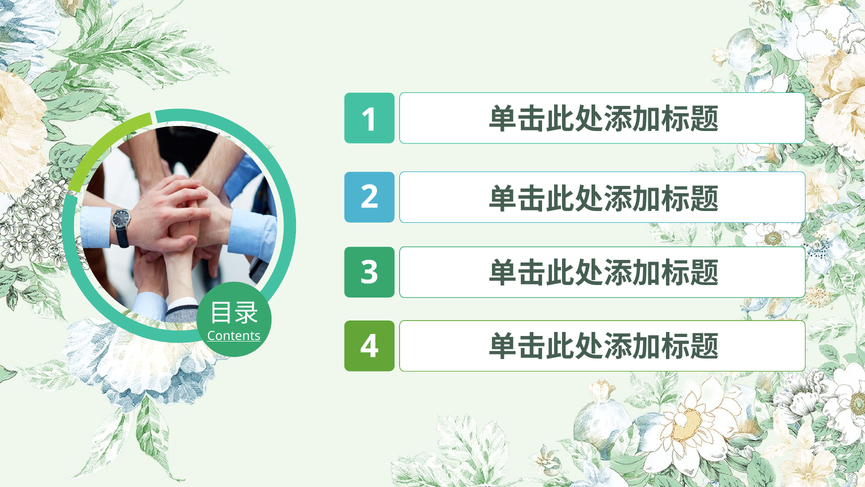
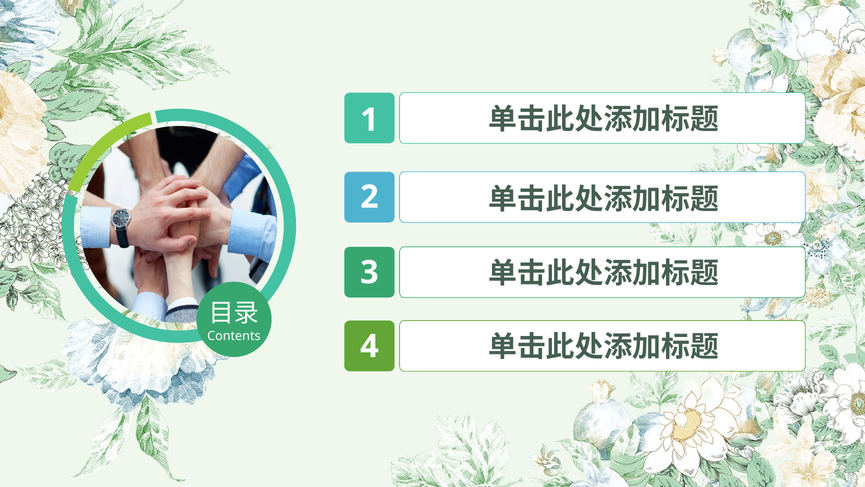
Contents underline: present -> none (234, 336)
